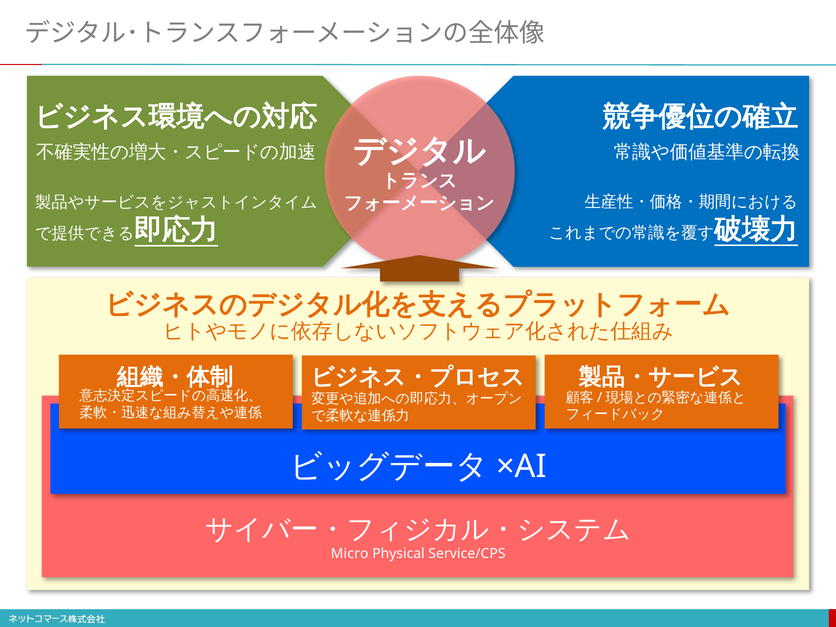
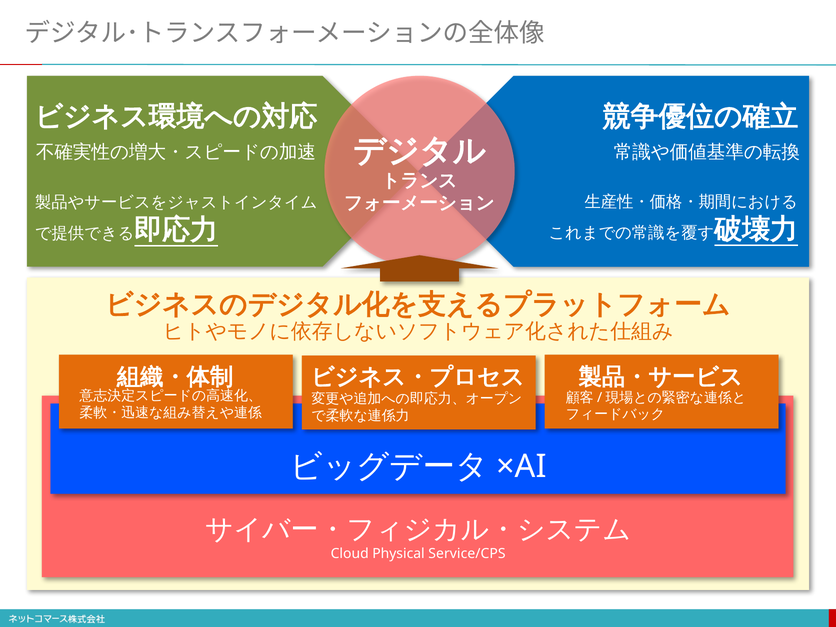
Micro: Micro -> Cloud (350, 554)
